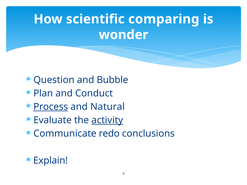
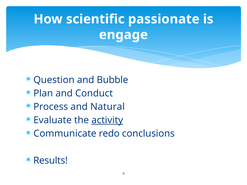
comparing: comparing -> passionate (164, 19)
wonder: wonder -> engage (123, 35)
Process underline: present -> none (51, 107)
Explain: Explain -> Results (51, 161)
